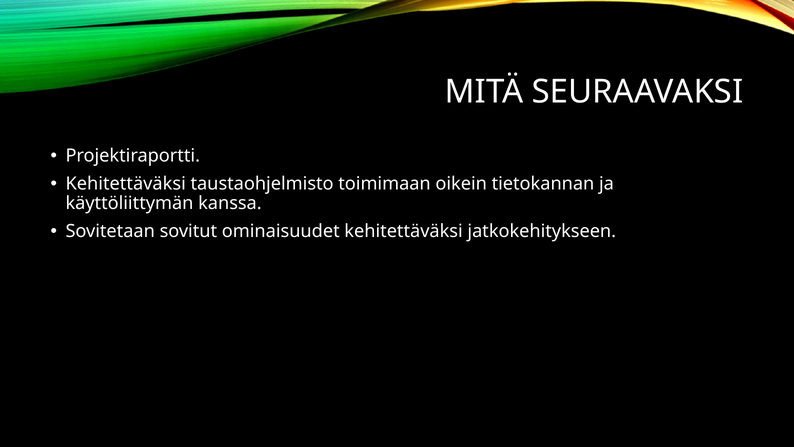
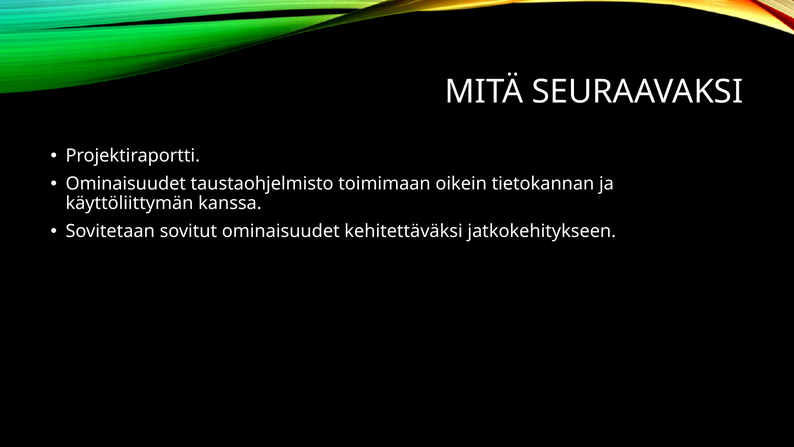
Kehitettäväksi: Kehitettäväksi -> Ominaisuudet (126, 184)
